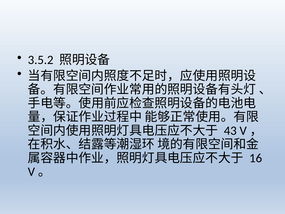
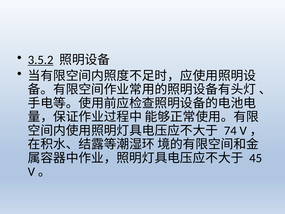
3.5.2 underline: none -> present (41, 60)
43: 43 -> 74 (230, 131)
16: 16 -> 45 (256, 158)
